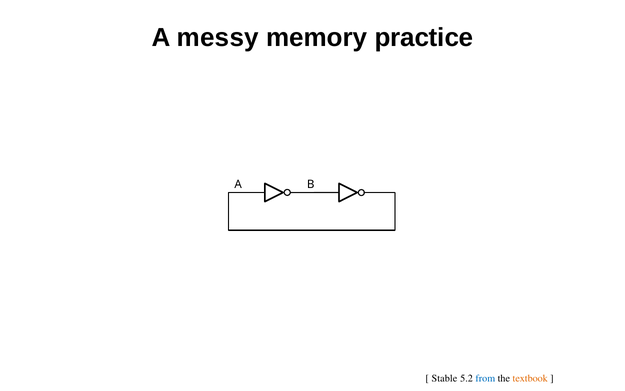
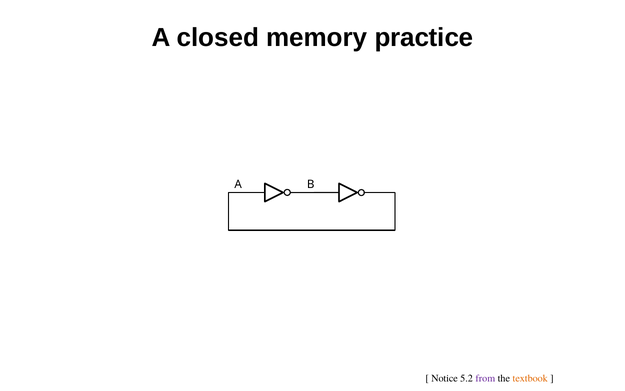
messy: messy -> closed (218, 37)
Stable: Stable -> Notice (445, 378)
from colour: blue -> purple (485, 378)
